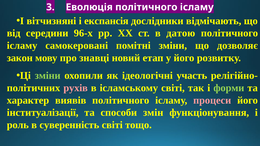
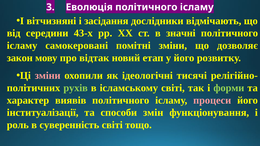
експансія: експансія -> засідання (106, 21)
96-х: 96-х -> 43-х (83, 33)
датою: датою -> значні (181, 33)
знавці: знавці -> відтак (94, 58)
зміни colour: light green -> pink (48, 76)
участь: участь -> тисячі (192, 76)
рухів colour: pink -> light green (76, 88)
